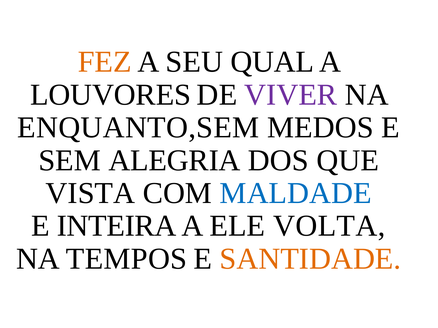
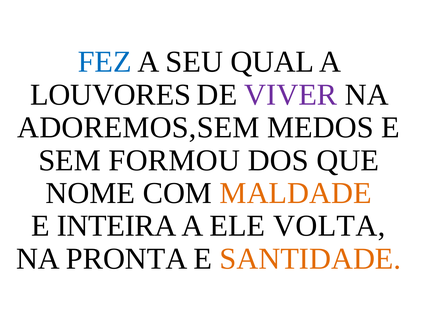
FEZ colour: orange -> blue (105, 62)
ENQUANTO,SEM: ENQUANTO,SEM -> ADOREMOS,SEM (138, 128)
ALEGRIA: ALEGRIA -> FORMOU (174, 161)
VISTA: VISTA -> NOME (90, 193)
MALDADE colour: blue -> orange (296, 193)
TEMPOS: TEMPOS -> PRONTA (127, 259)
